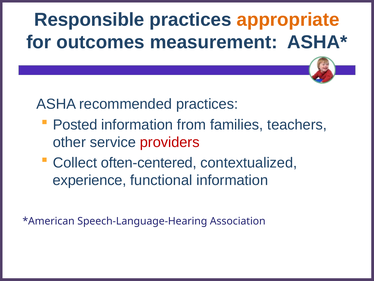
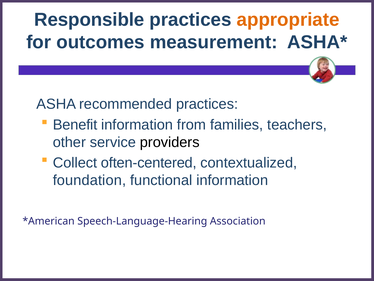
Posted: Posted -> Benefit (75, 125)
providers colour: red -> black (170, 142)
experience: experience -> foundation (89, 180)
